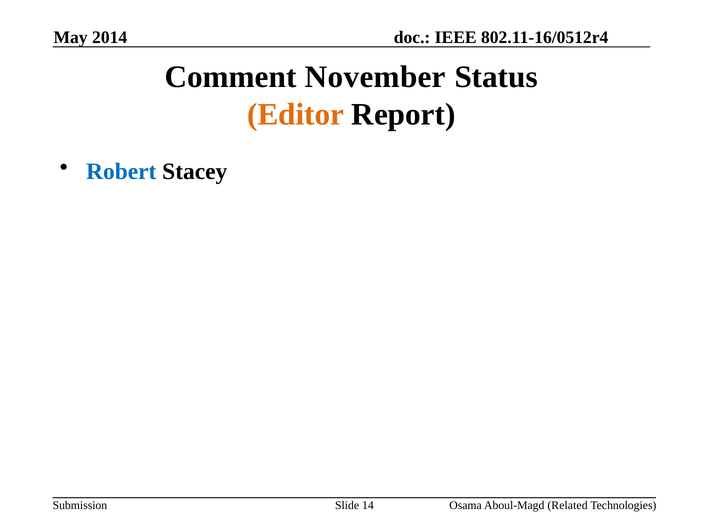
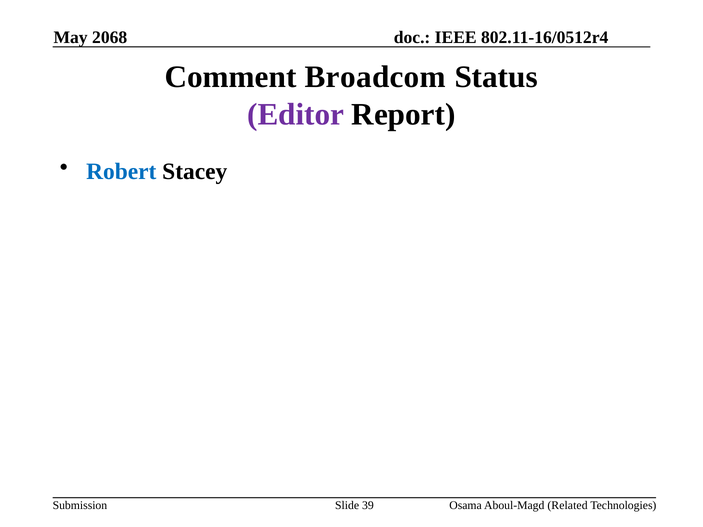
2014: 2014 -> 2068 (110, 38)
November: November -> Broadcom (375, 77)
Editor colour: orange -> purple (296, 115)
14: 14 -> 39 (368, 506)
